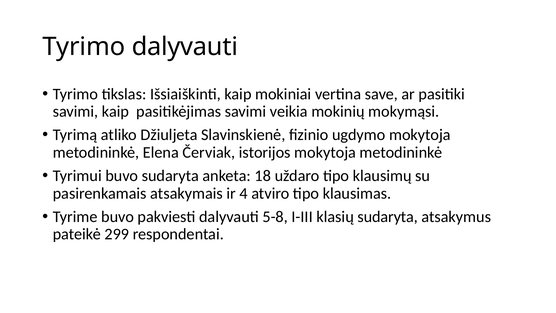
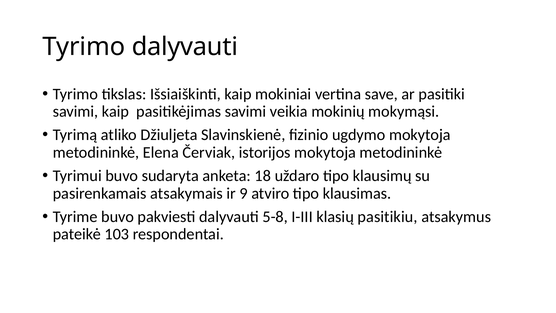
4: 4 -> 9 (244, 193)
klasių sudaryta: sudaryta -> pasitikiu (388, 216)
299: 299 -> 103 (117, 234)
